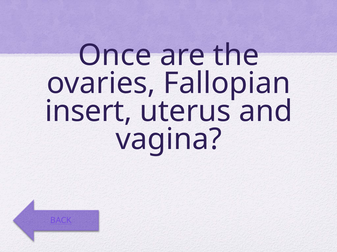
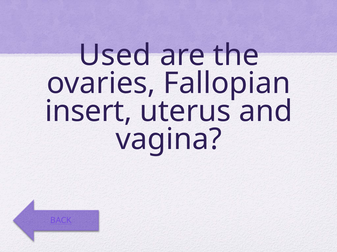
Once: Once -> Used (115, 56)
